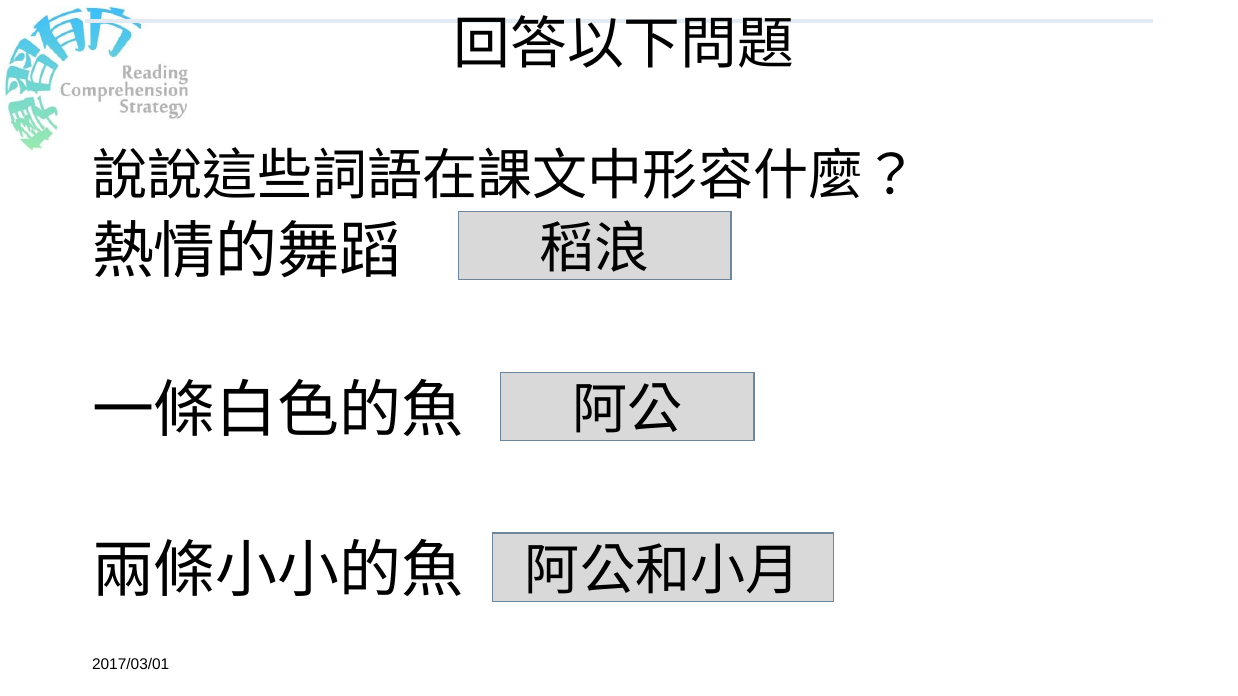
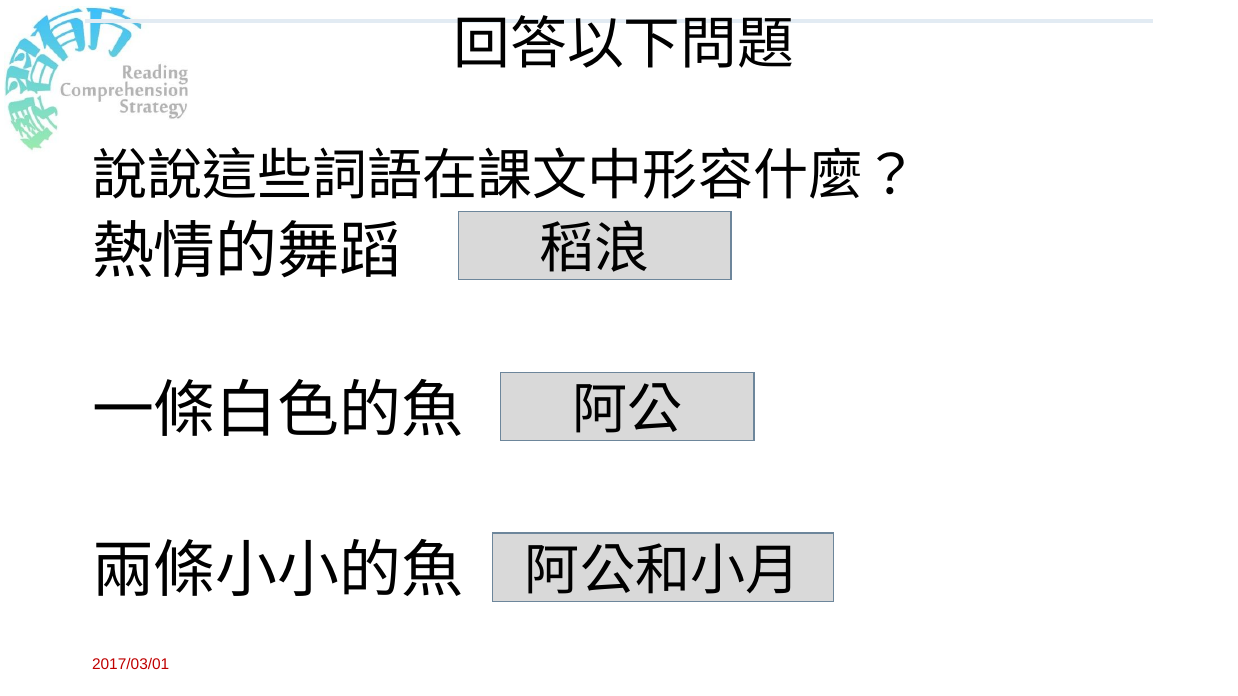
2017/03/01 colour: black -> red (131, 665)
